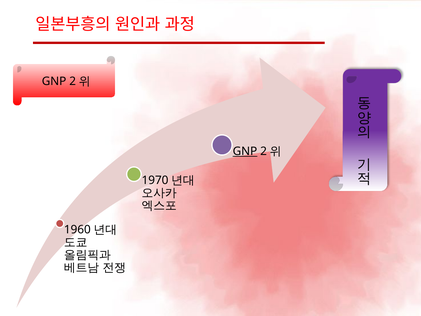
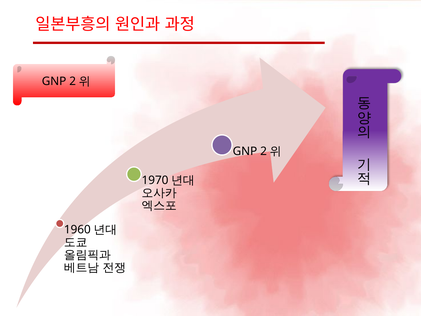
GNP underline: present -> none (245, 151)
